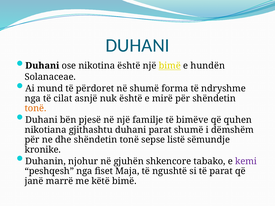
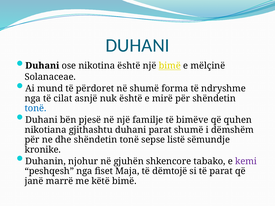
hundën: hundën -> mëlçinë (208, 66)
tonë colour: orange -> blue (36, 108)
ngushtë: ngushtë -> dëmtojë (170, 171)
